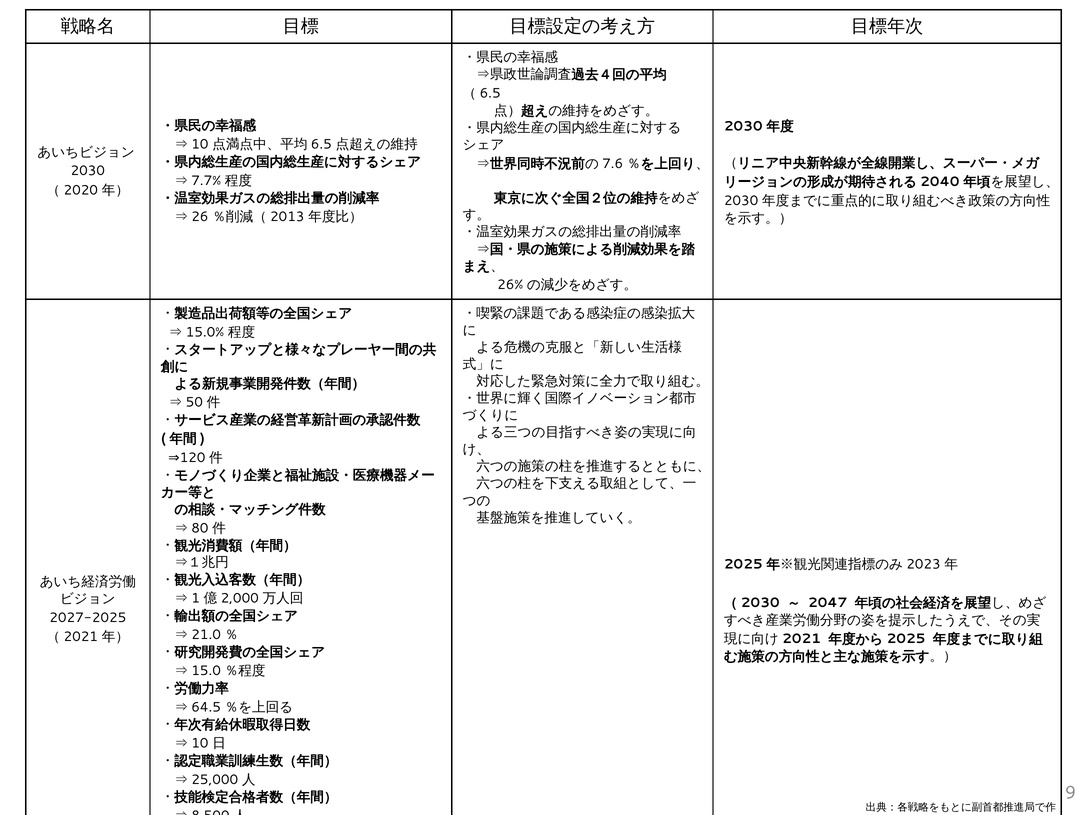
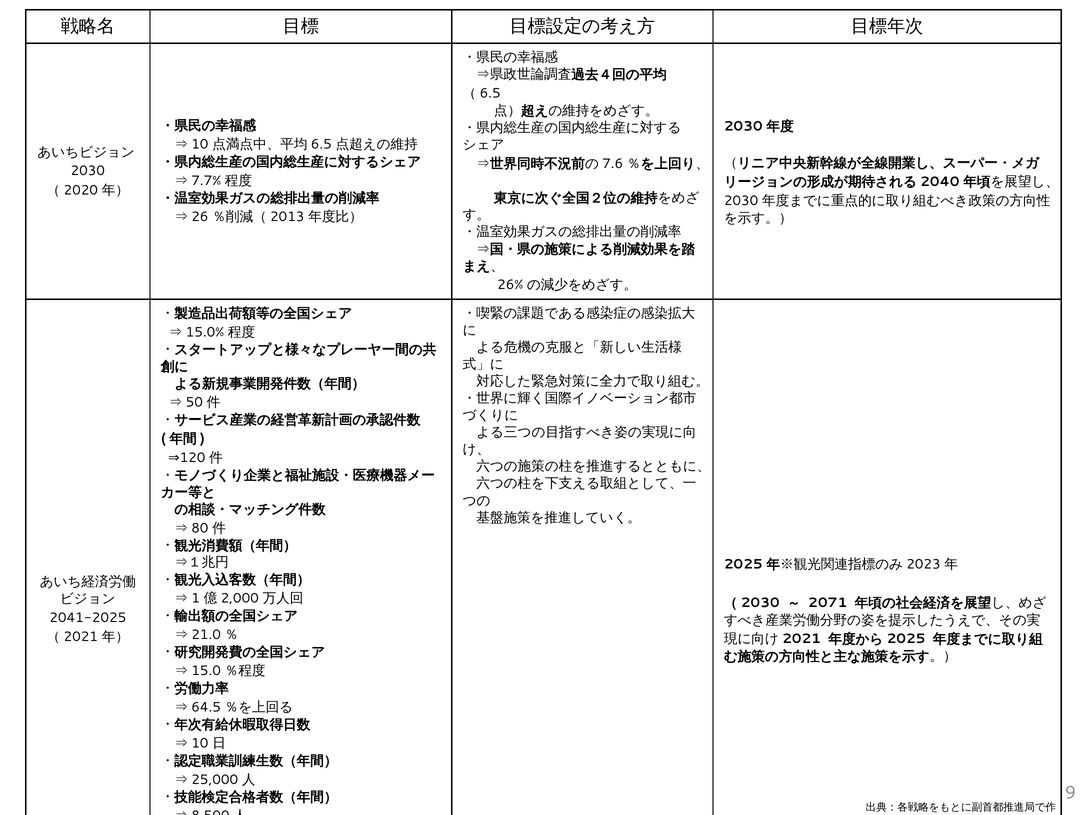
2047: 2047 -> 2071 (828, 603)
2027-2025: 2027-2025 -> 2041-2025 (88, 618)
